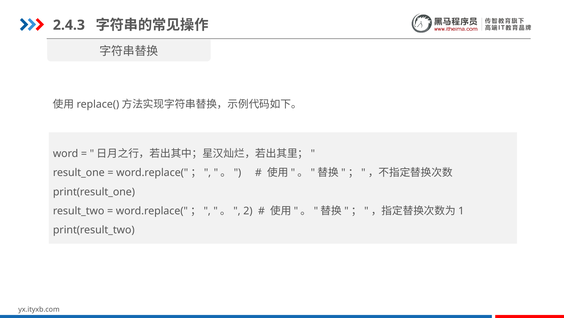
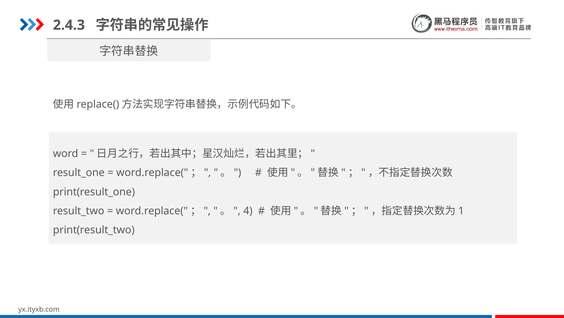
2: 2 -> 4 (248, 211)
